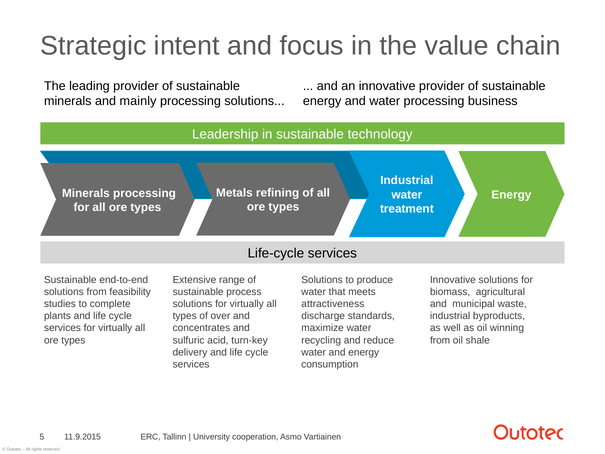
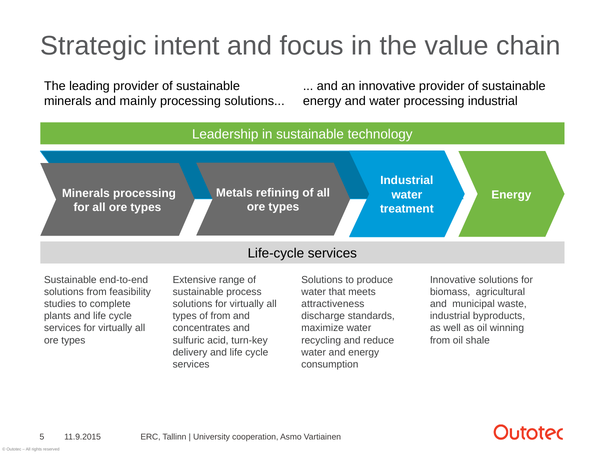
processing business: business -> industrial (493, 101)
of over: over -> from (220, 316)
